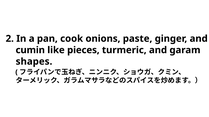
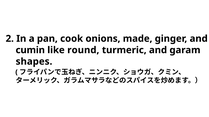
paste: paste -> made (138, 39)
pieces: pieces -> round (83, 50)
